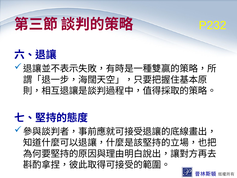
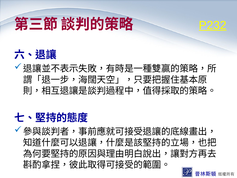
P232 underline: none -> present (213, 25)
